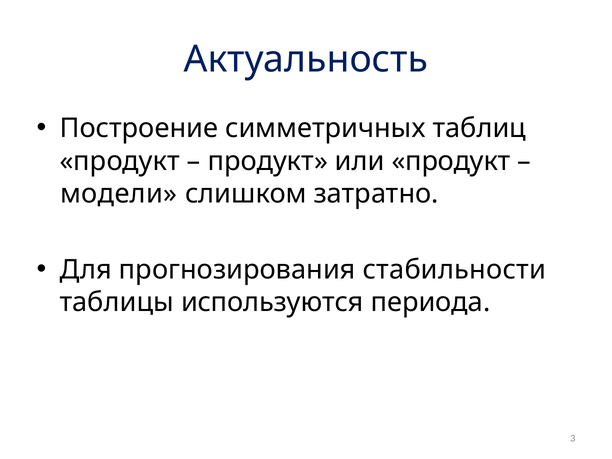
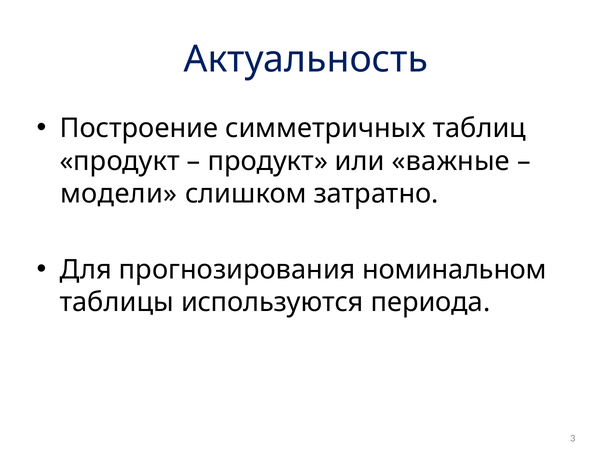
или продукт: продукт -> важные (451, 161)
стабильности: стабильности -> номинальном (455, 270)
